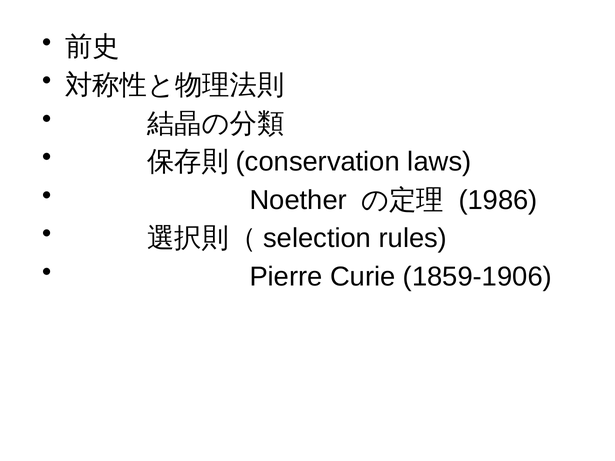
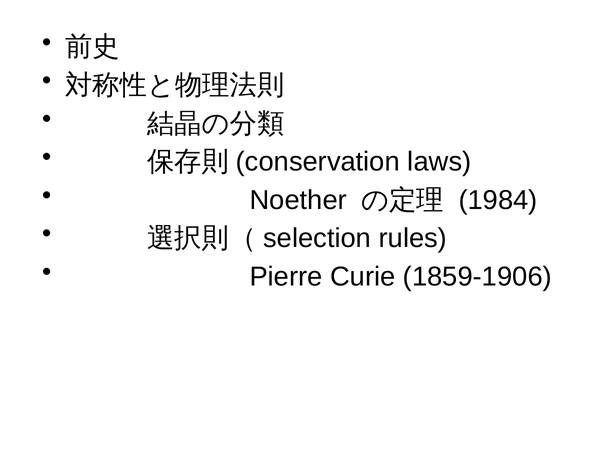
1986: 1986 -> 1984 (498, 200)
